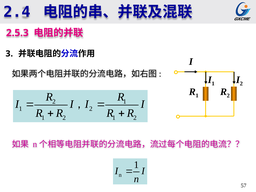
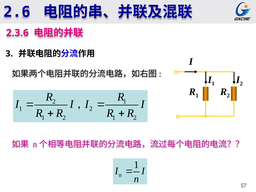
2.4: 2.4 -> 2.6 (17, 12)
2.5.3: 2.5.3 -> 2.3.6 (17, 33)
